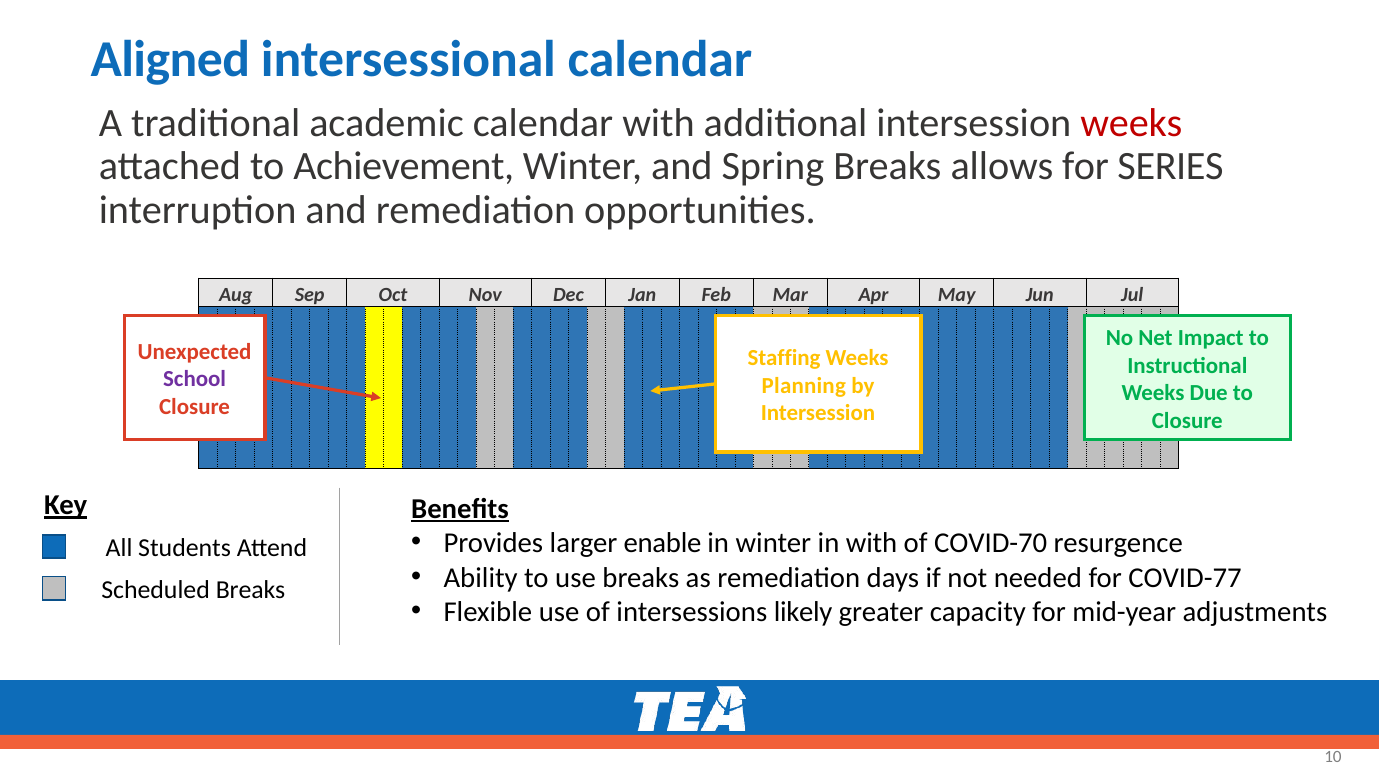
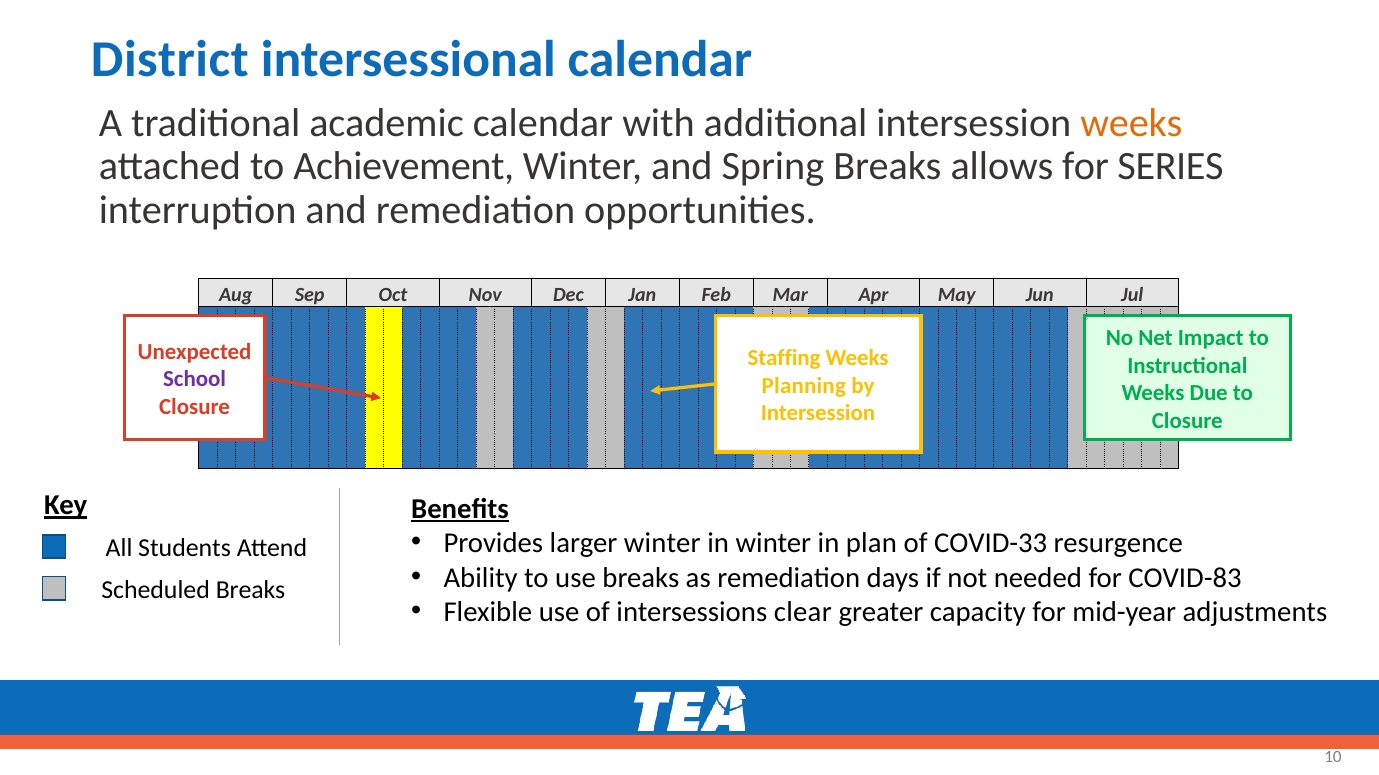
Aligned: Aligned -> District (170, 59)
weeks colour: red -> orange (1131, 123)
larger enable: enable -> winter (662, 544)
in with: with -> plan (871, 544)
COVID-70: COVID-70 -> COVID-33 (991, 544)
COVID-77: COVID-77 -> COVID-83 (1185, 578)
likely: likely -> clear (803, 613)
